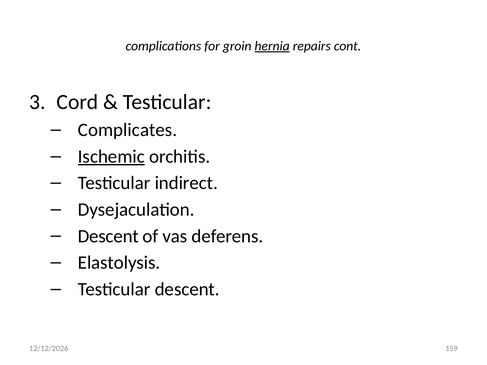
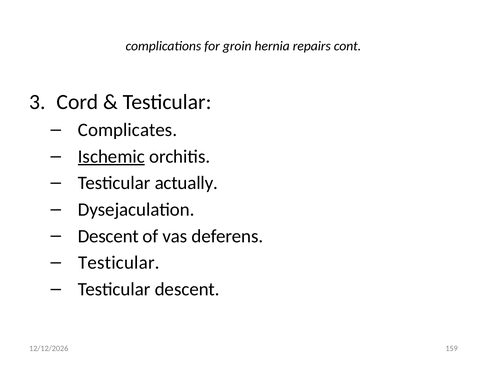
hernia underline: present -> none (272, 46)
indirect: indirect -> actually (186, 183)
Elastolysis: Elastolysis -> Testicular (119, 263)
